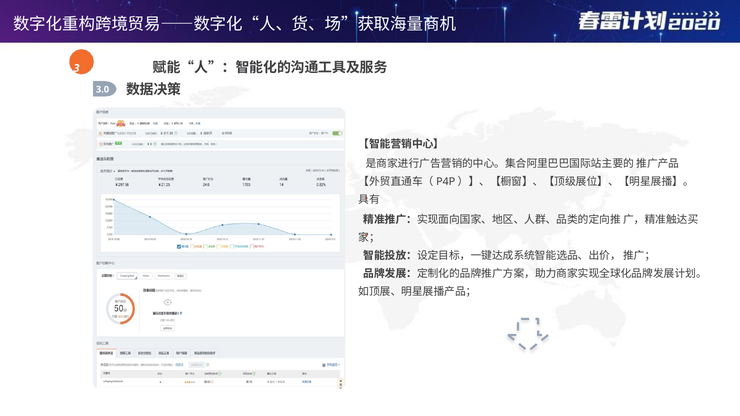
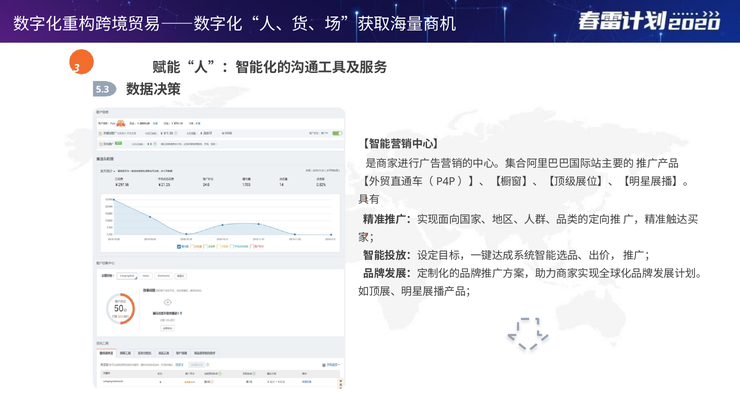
3.0: 3.0 -> 5.3 (103, 90)
